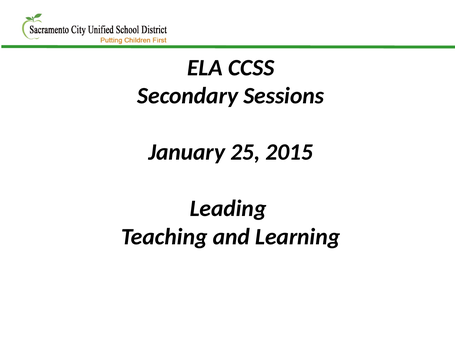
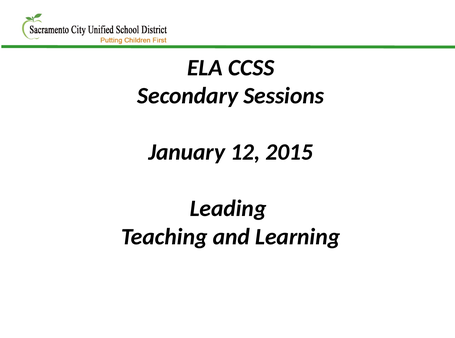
25: 25 -> 12 (245, 152)
